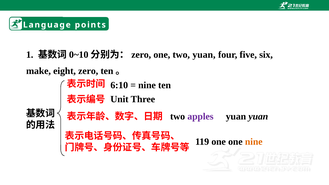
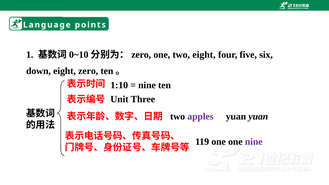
two yuan: yuan -> eight (204, 55)
make: make -> down (38, 71)
6:10: 6:10 -> 1:10 (119, 85)
nine colour: orange -> purple (254, 142)
